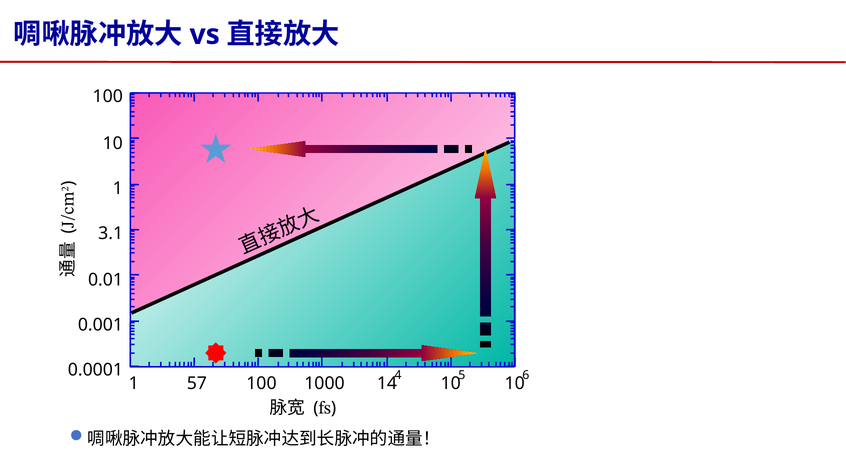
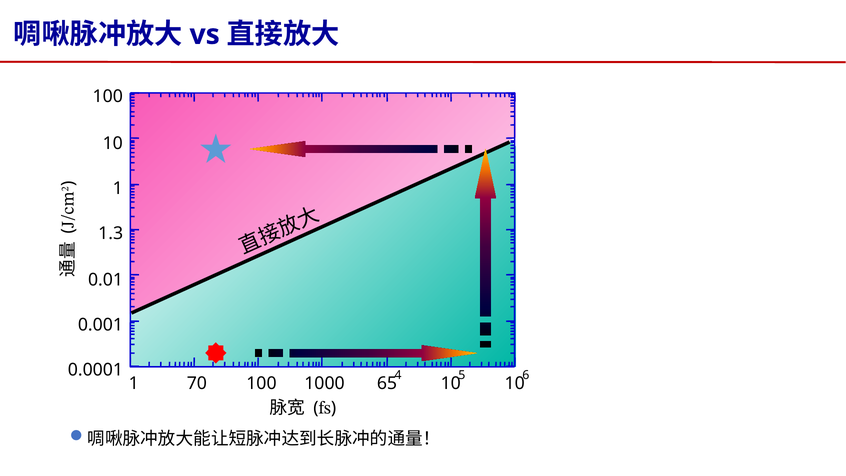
3.1: 3.1 -> 1.3 (111, 233)
57: 57 -> 70 (197, 383)
14: 14 -> 65 (387, 383)
